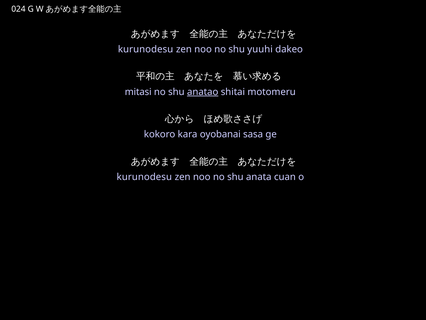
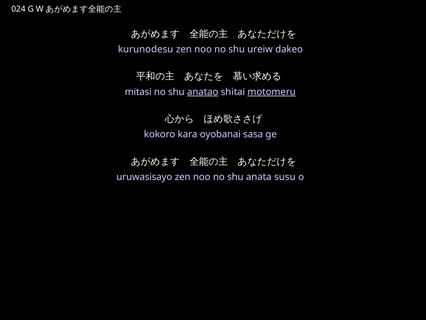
yuuhi: yuuhi -> ureiw (260, 49)
motomeru underline: none -> present (272, 92)
kurunodesu: kurunodesu -> uruwasisayo (144, 177)
cuan: cuan -> susu (285, 177)
